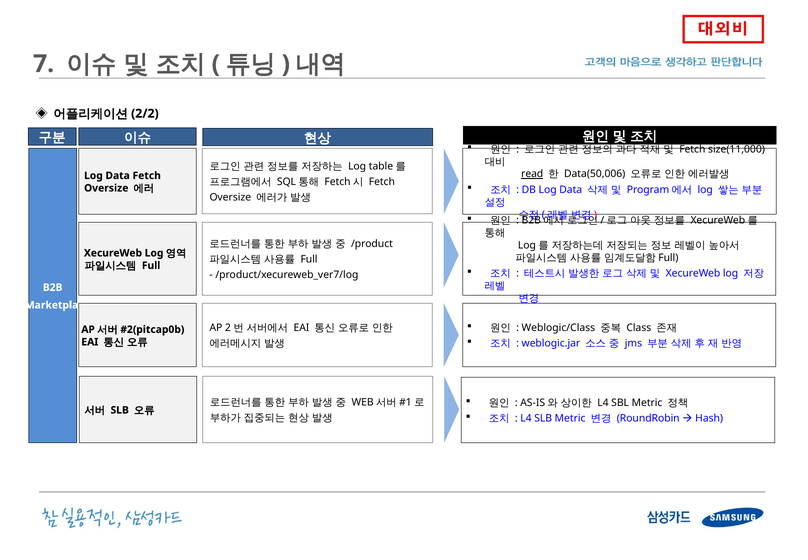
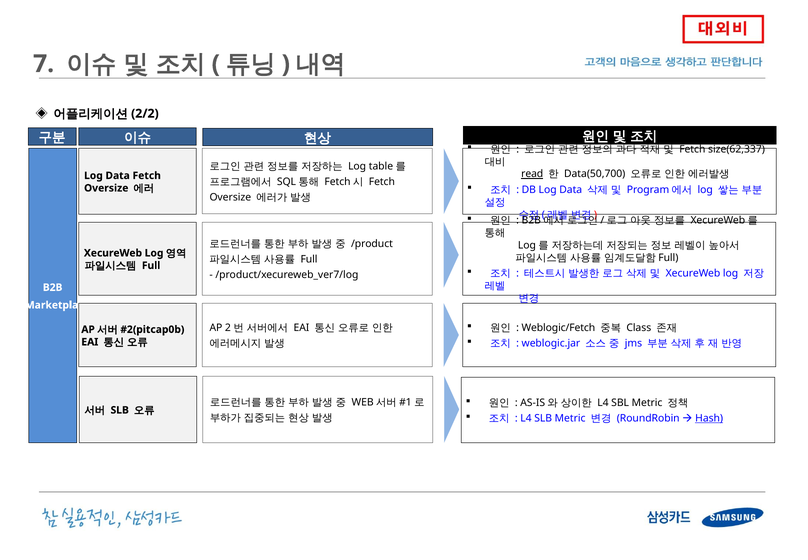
size(11,000: size(11,000 -> size(62,337 (737, 149)
Data(50,006: Data(50,006 -> Data(50,700 (595, 174)
Weblogic/Class: Weblogic/Class -> Weblogic/Fetch (558, 328)
Hash underline: none -> present (709, 418)
